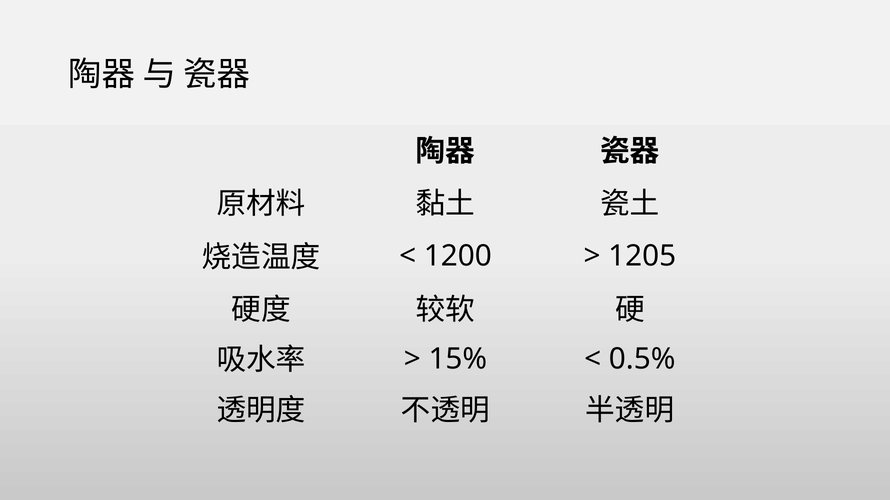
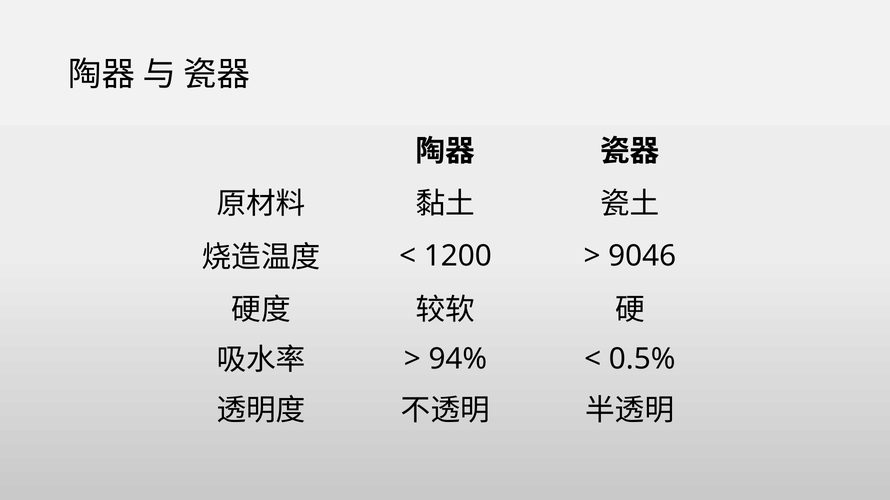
1205: 1205 -> 9046 (642, 256)
15%: 15% -> 94% (458, 359)
